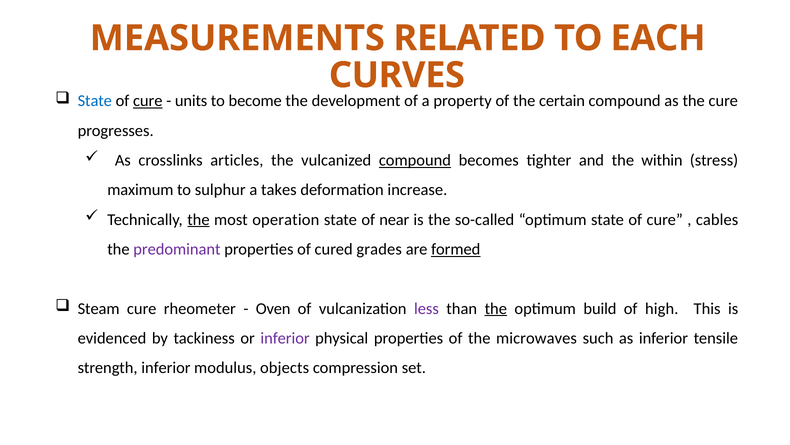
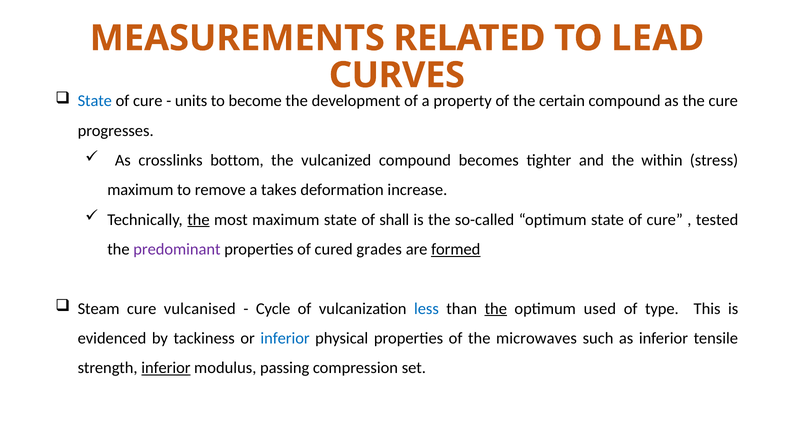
EACH: EACH -> LEAD (658, 38)
cure underline: present -> none (148, 101)
articles: articles -> bottom (237, 160)
compound underline: present -> none (415, 160)
sulphur: sulphur -> remove (220, 190)
most operation: operation -> maximum (286, 219)
near: near -> shall (394, 219)
cables: cables -> tested (717, 219)
rheometer: rheometer -> vulcanised (200, 308)
Oven: Oven -> Cycle (273, 308)
less colour: purple -> blue (426, 308)
build: build -> used (600, 308)
high: high -> type (662, 308)
inferior colour: purple -> blue (285, 338)
inferior underline: none -> present (166, 367)
objects: objects -> passing (285, 367)
